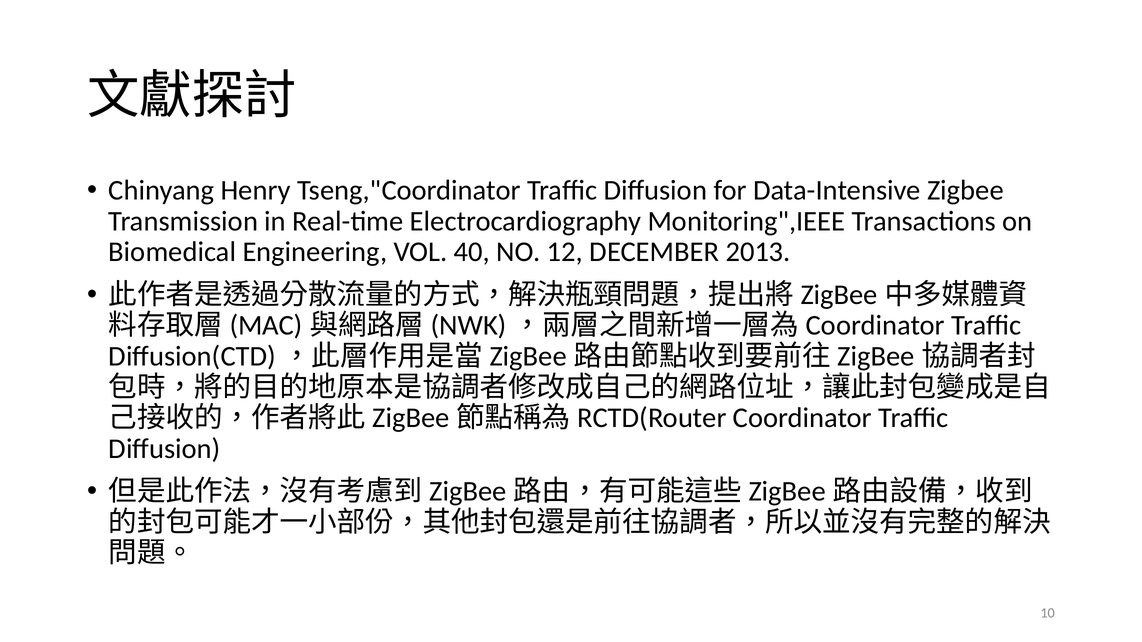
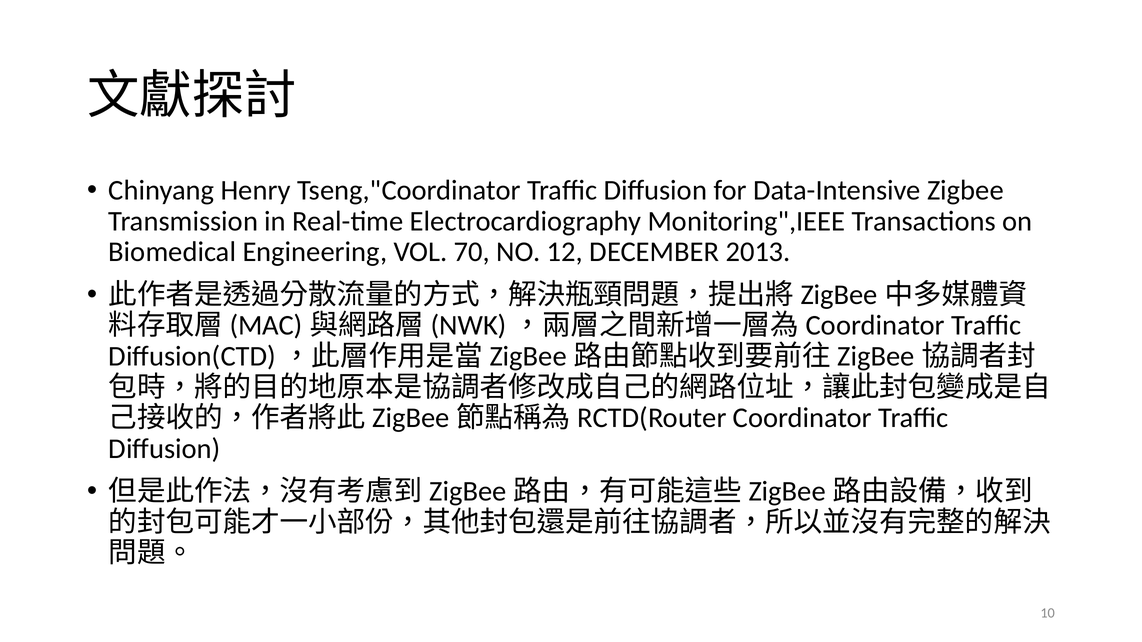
40: 40 -> 70 (472, 252)
